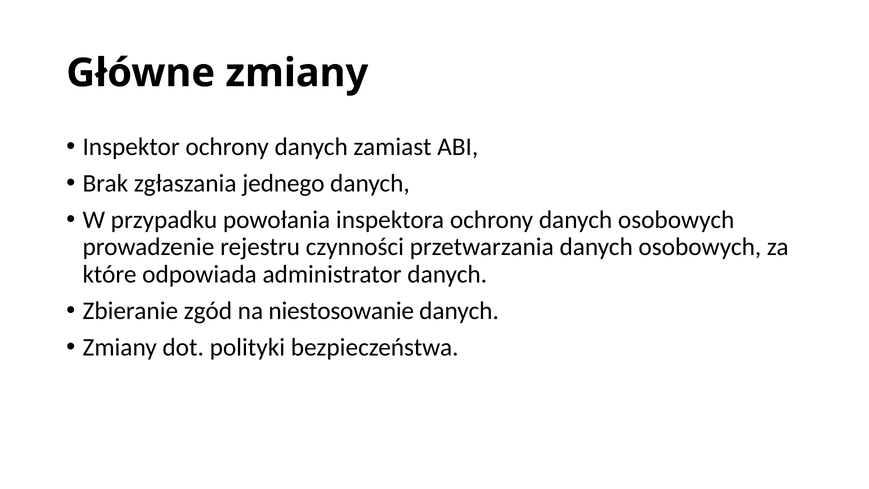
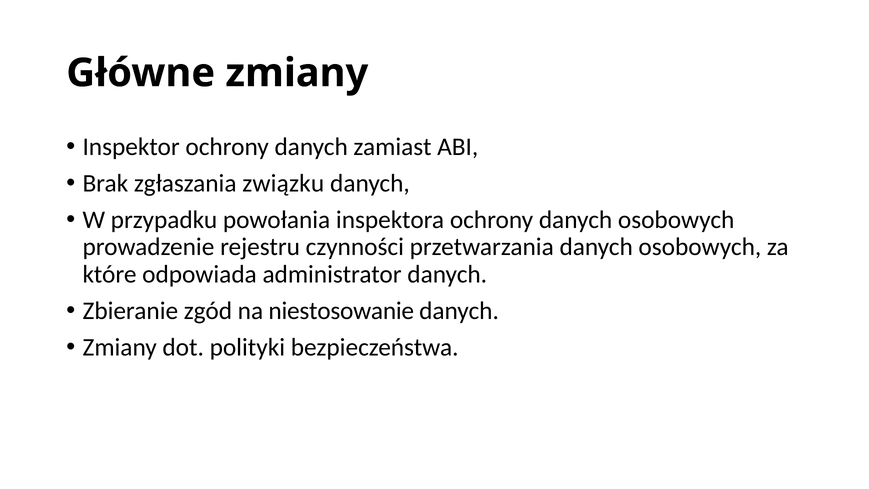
jednego: jednego -> związku (283, 183)
